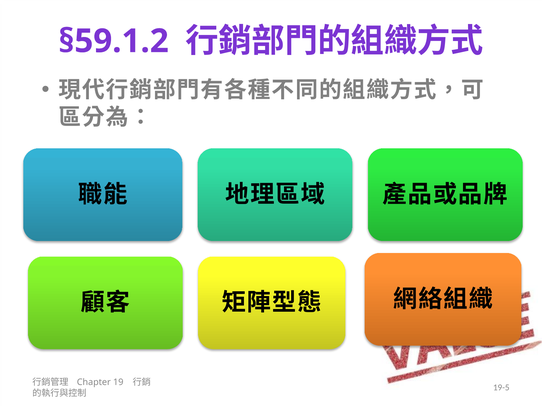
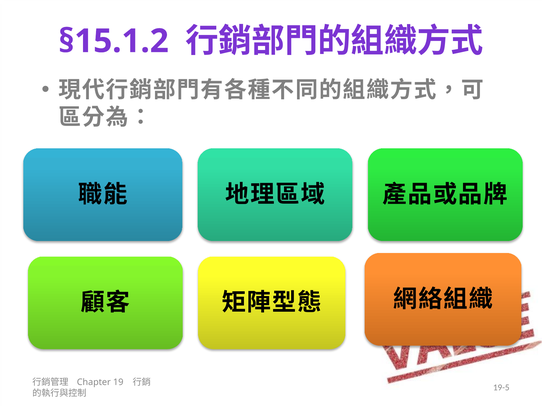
§59.1.2: §59.1.2 -> §15.1.2 (113, 41)
